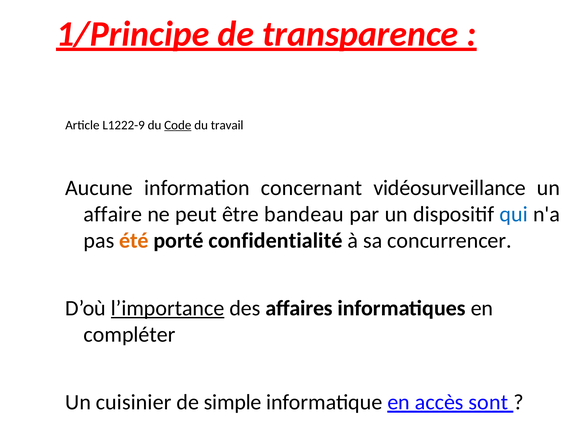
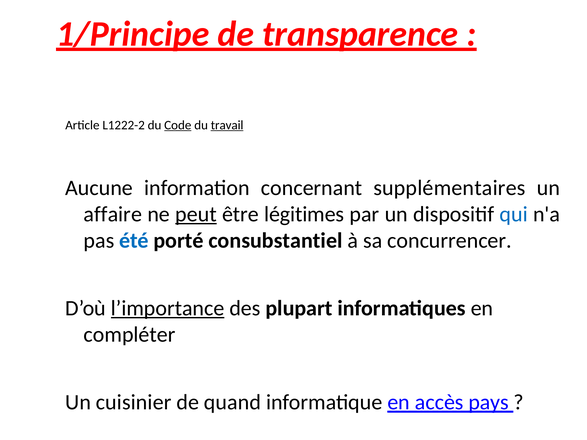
L1222-9: L1222-9 -> L1222-2 (124, 125)
travail underline: none -> present (227, 125)
vidéosurveillance: vidéosurveillance -> supplémentaires (449, 188)
peut underline: none -> present (196, 214)
bandeau: bandeau -> légitimes (304, 214)
été colour: orange -> blue (134, 241)
confidentialité: confidentialité -> consubstantiel (275, 241)
affaires: affaires -> plupart (299, 308)
simple: simple -> quand (232, 402)
sont: sont -> pays (489, 402)
